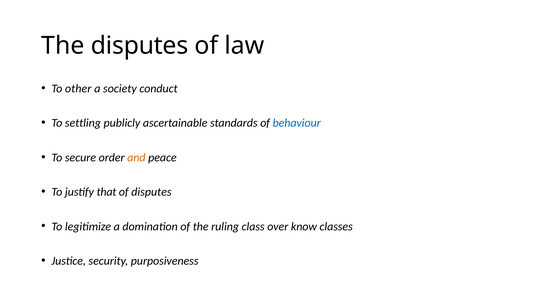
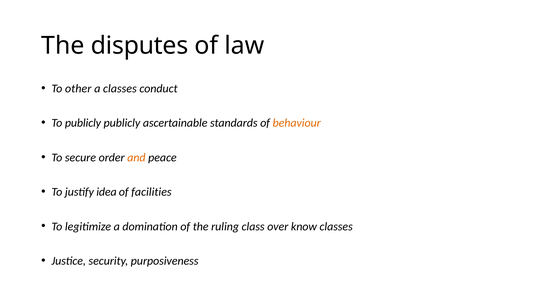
a society: society -> classes (120, 88)
To settling: settling -> publicly (83, 123)
behaviour colour: blue -> orange (297, 123)
that: that -> idea (106, 192)
of disputes: disputes -> facilities (151, 192)
